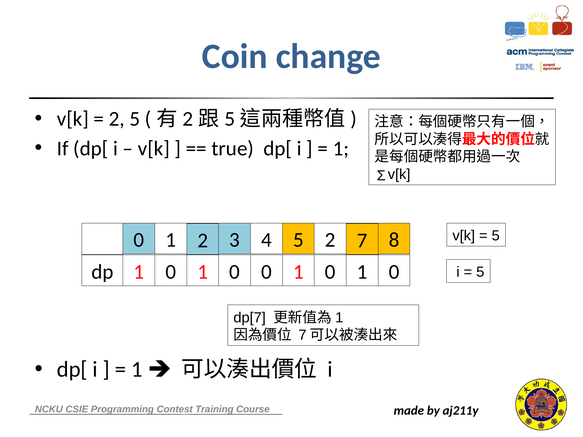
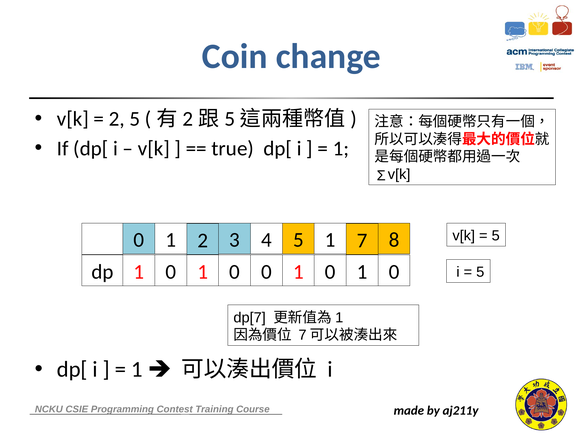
2: 2 -> 1 (330, 240)
